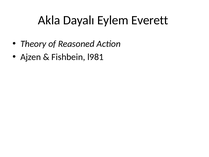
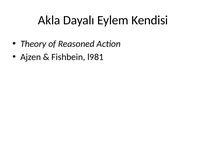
Everett: Everett -> Kendisi (150, 20)
